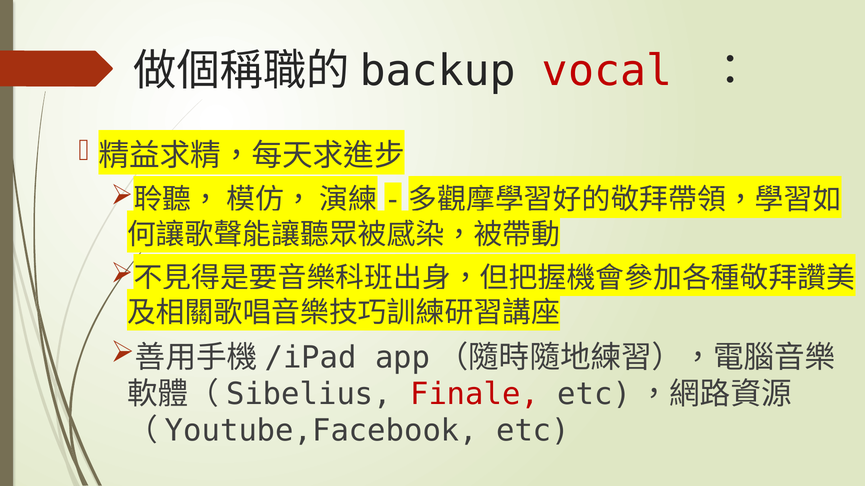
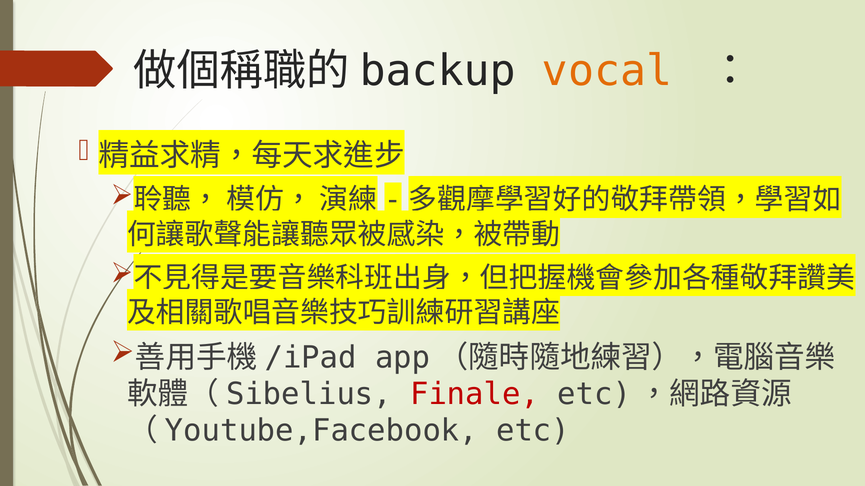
vocal colour: red -> orange (607, 71)
